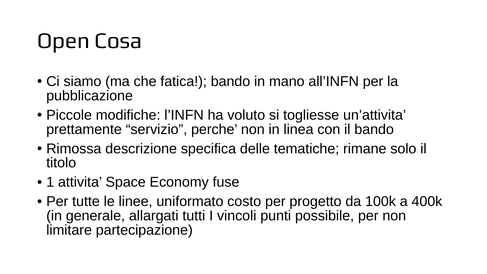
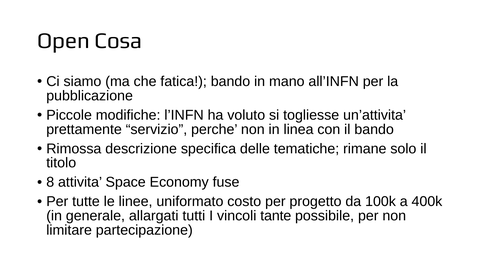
1: 1 -> 8 (50, 182)
punti: punti -> tante (276, 216)
